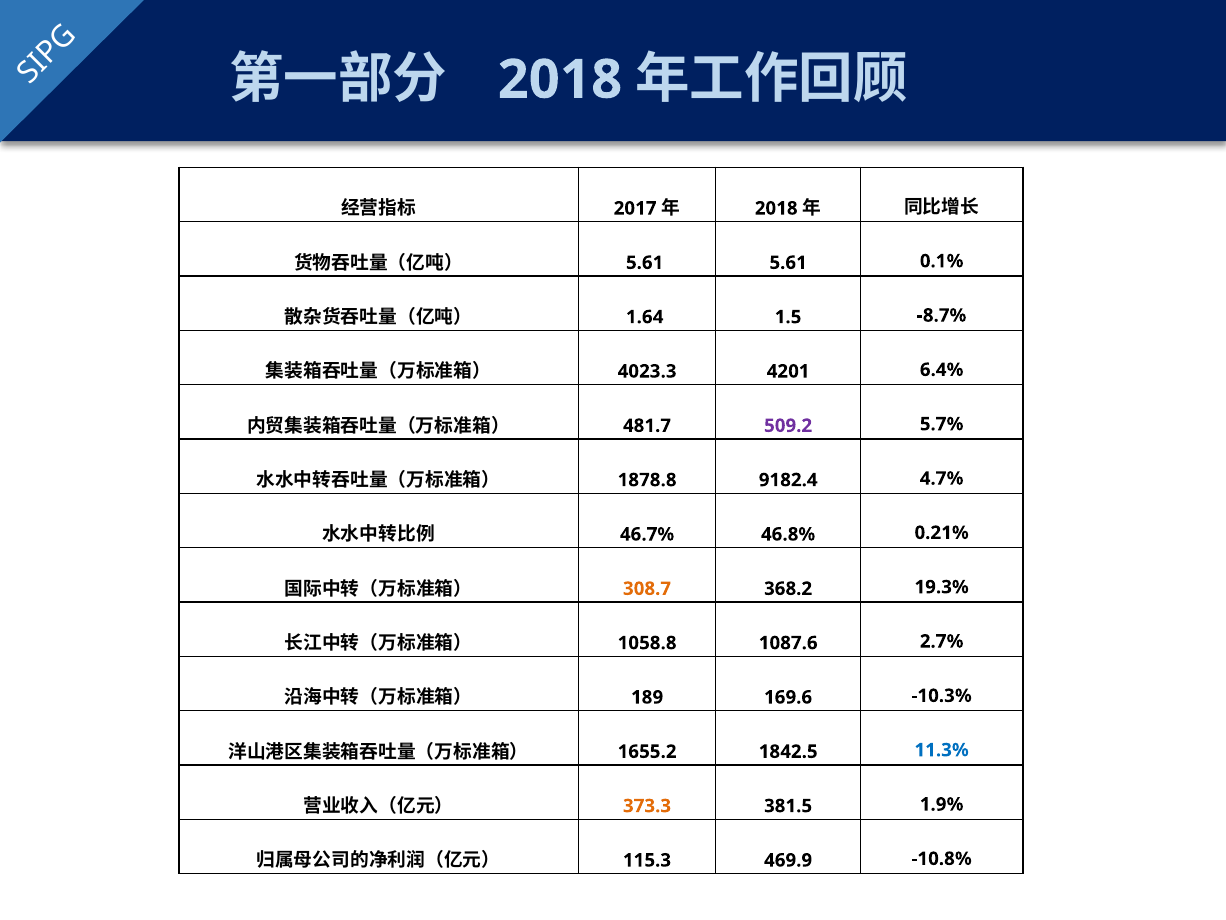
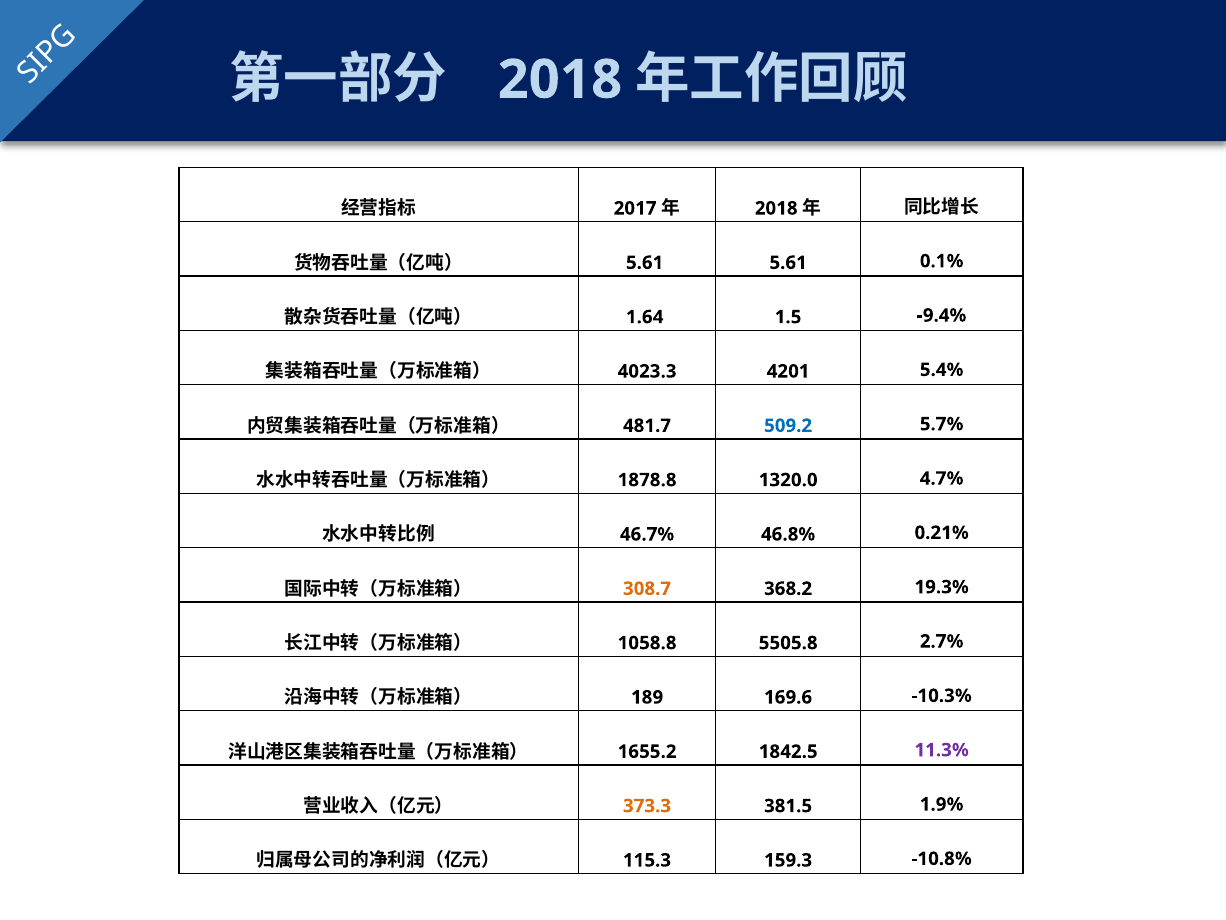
-8.7%: -8.7% -> -9.4% (942, 315)
6.4%: 6.4% -> 5.4% (942, 370)
509.2 colour: purple -> blue (788, 425)
9182.4: 9182.4 -> 1320.0 (788, 480)
1087.6: 1087.6 -> 5505.8 (788, 643)
11.3% colour: blue -> purple (942, 750)
469.9: 469.9 -> 159.3 (788, 860)
